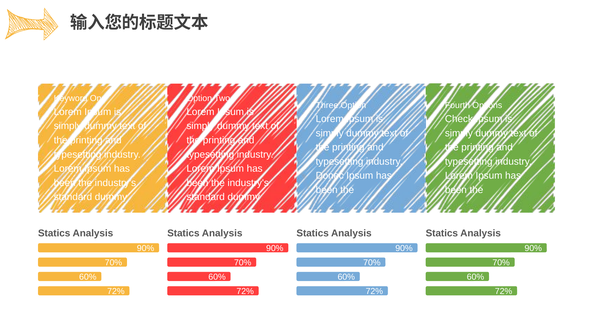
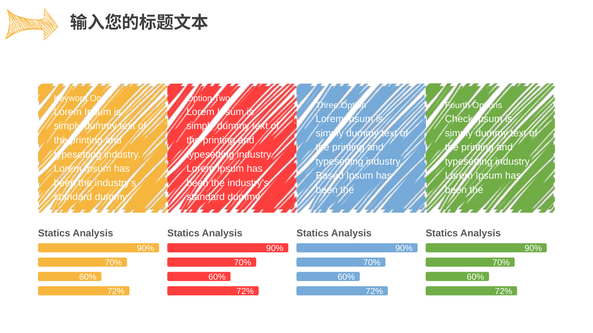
Donec: Donec -> Based (330, 176)
